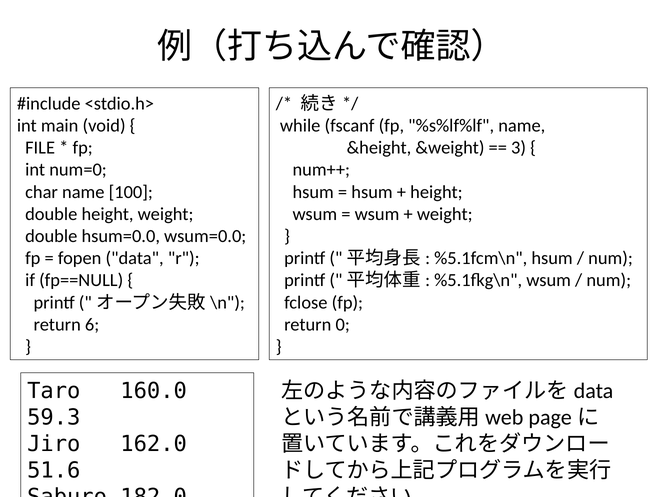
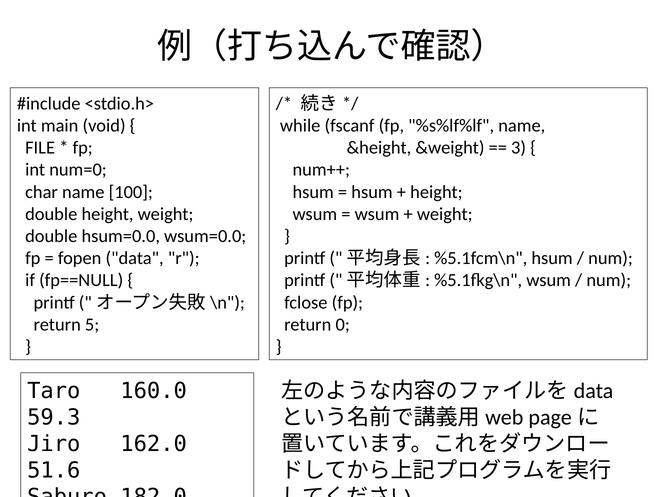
6: 6 -> 5 (92, 325)
